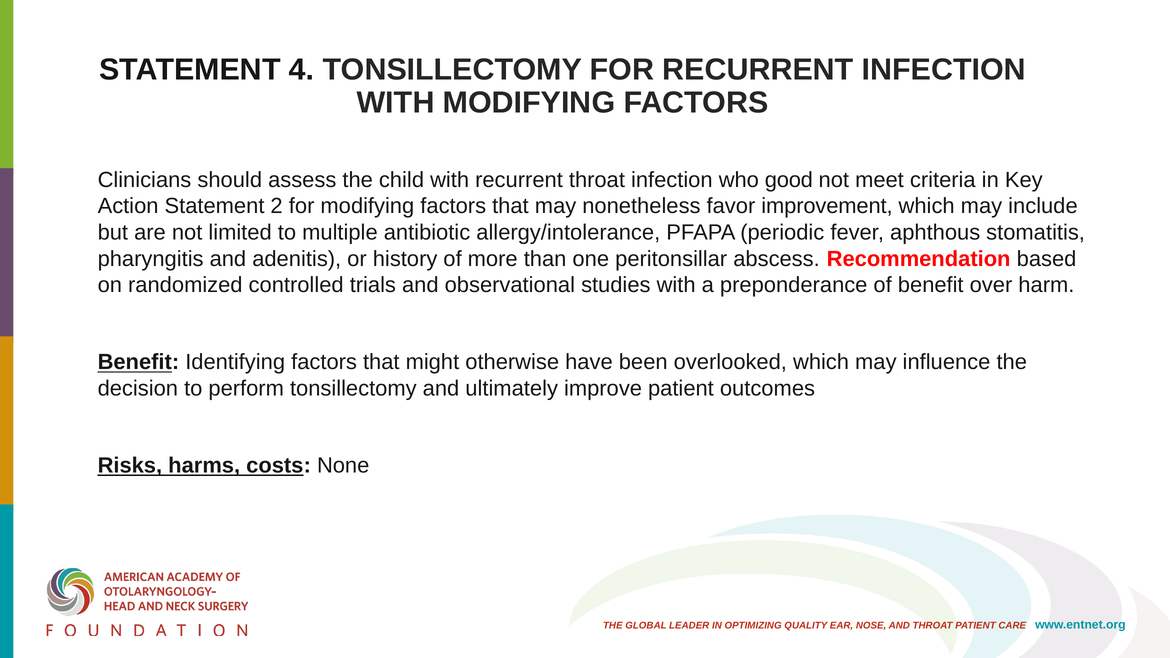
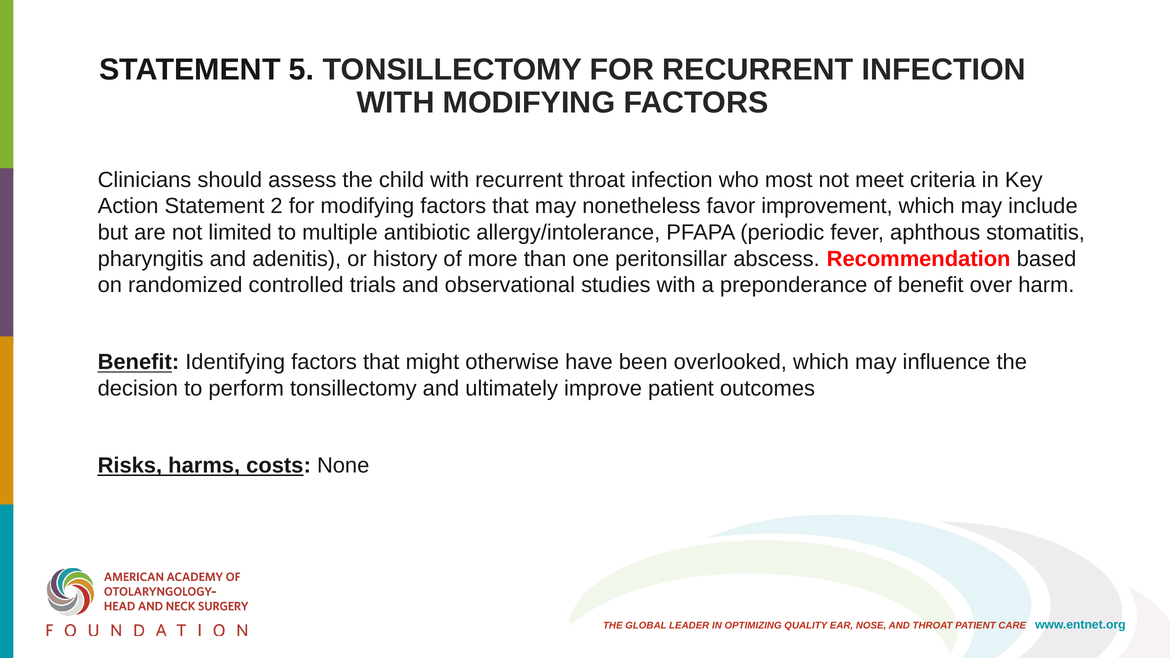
4: 4 -> 5 (302, 70)
good: good -> most (789, 180)
